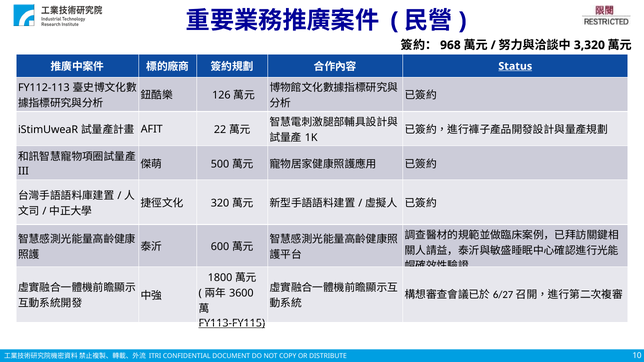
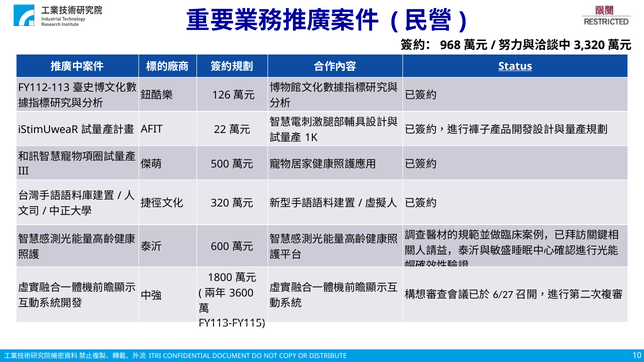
FY113-FY115 underline: present -> none (232, 323)
